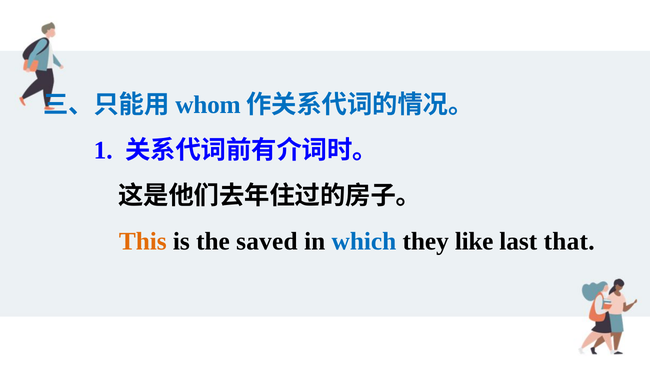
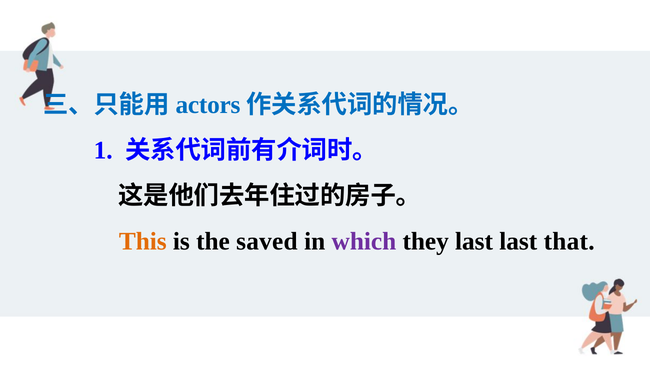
whom: whom -> actors (208, 105)
which colour: blue -> purple (364, 241)
they like: like -> last (474, 241)
